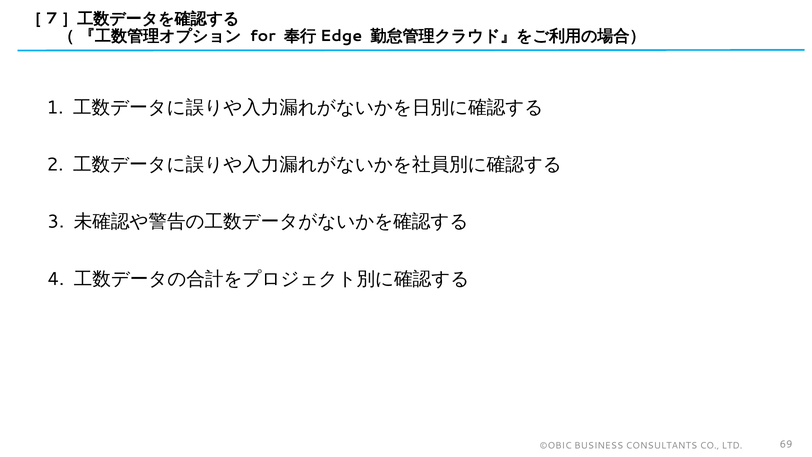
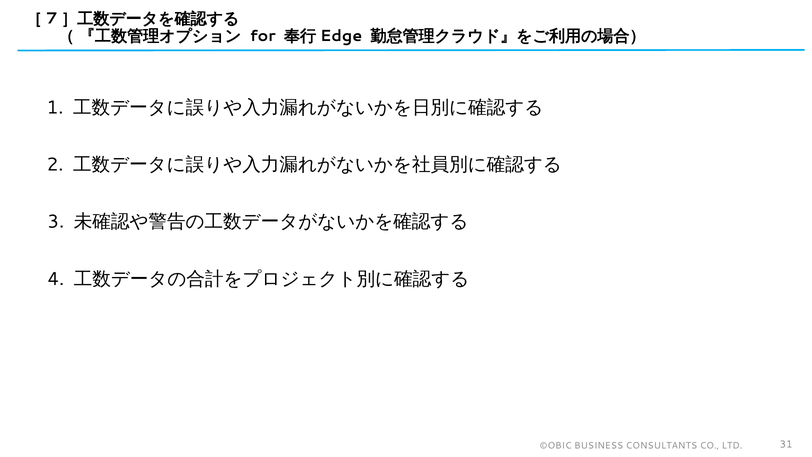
69: 69 -> 31 (786, 444)
